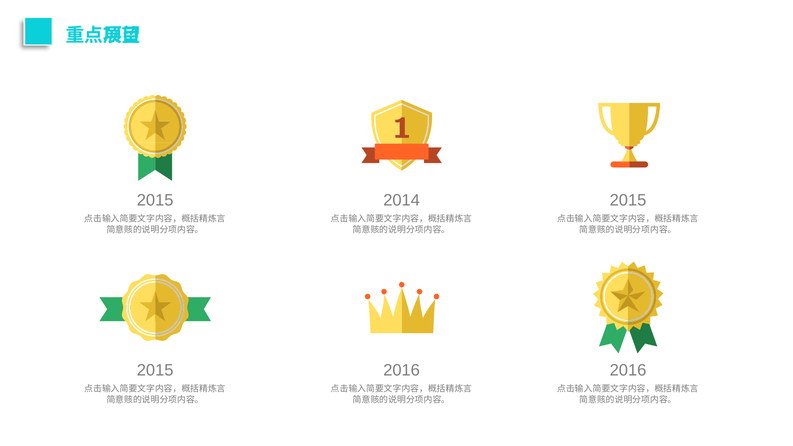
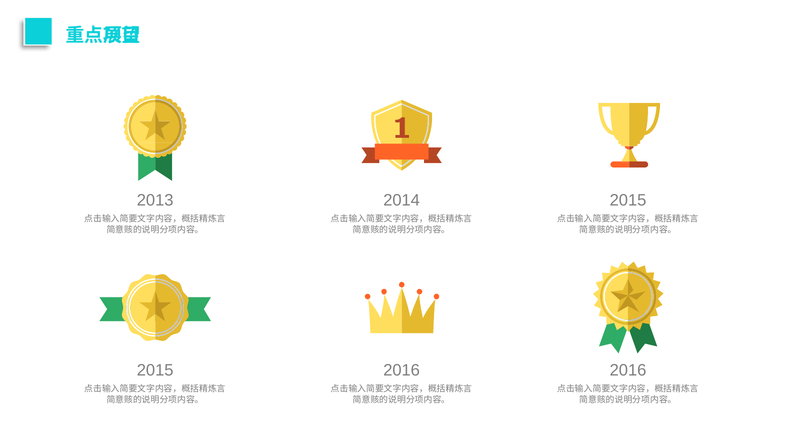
2015: 2015 -> 2013 (155, 200)
